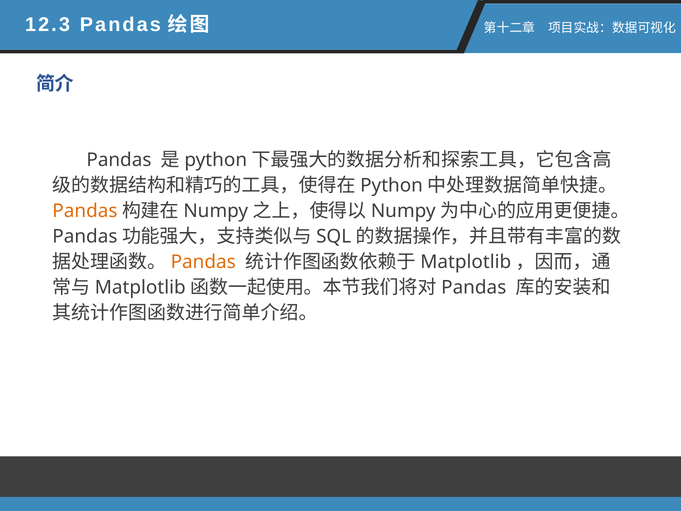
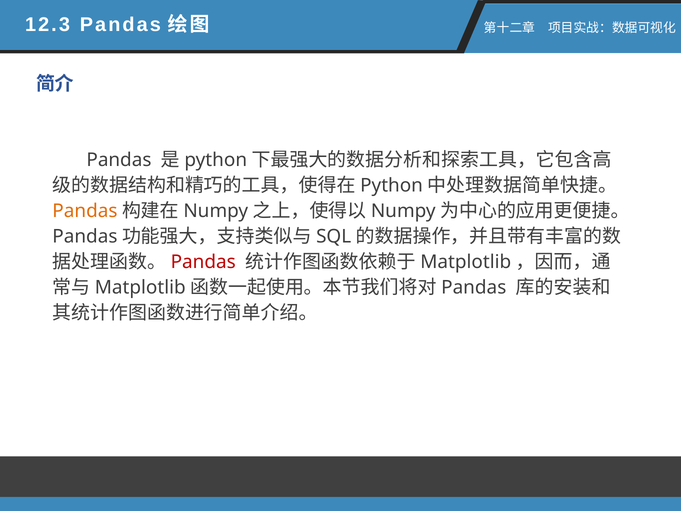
Pandas colour: orange -> red (203, 262)
